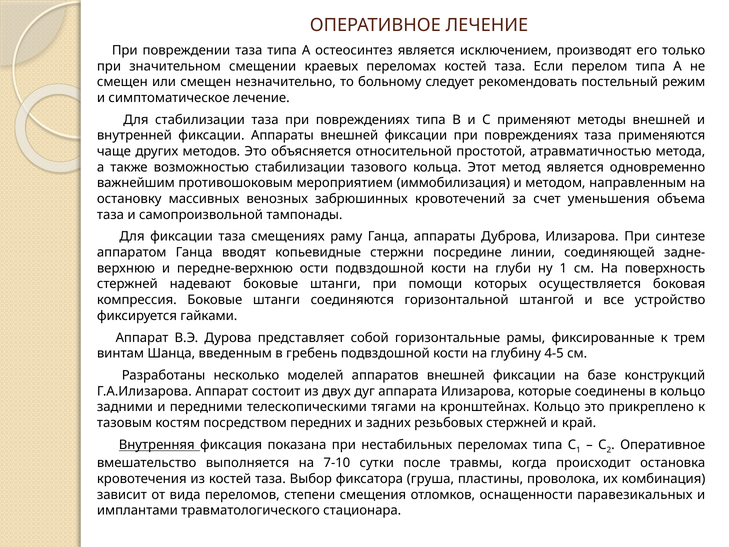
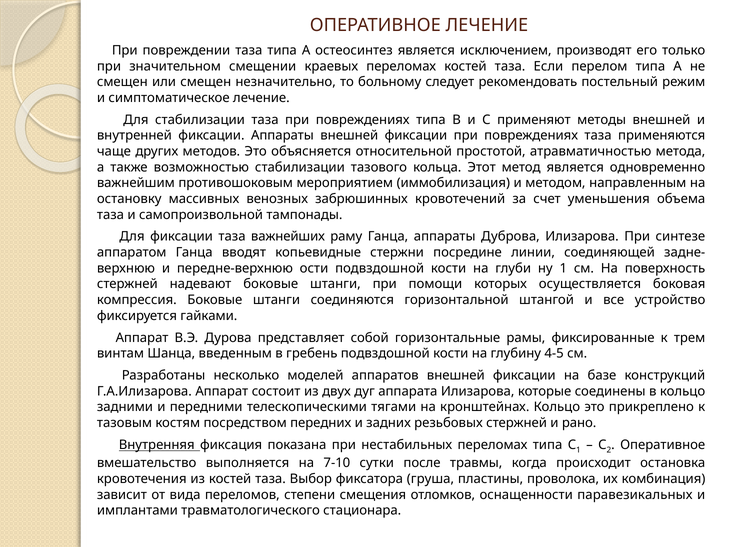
смещениях: смещениях -> важнейших (288, 237)
край: край -> рано (579, 423)
